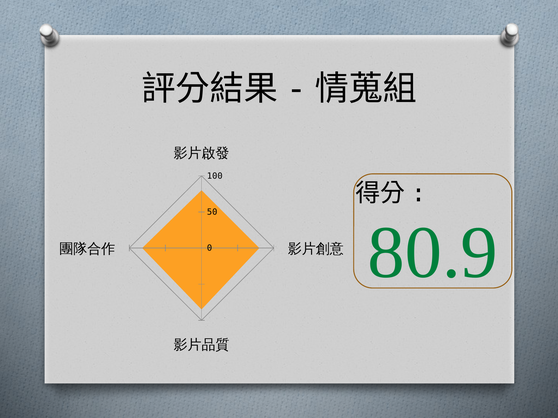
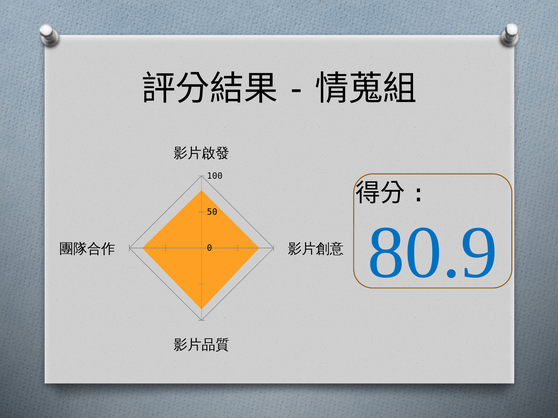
80.9 colour: green -> blue (433, 253)
